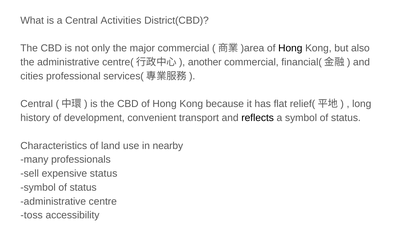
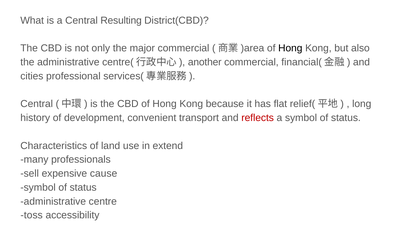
Activities: Activities -> Resulting (121, 20)
reflects colour: black -> red (258, 118)
nearby: nearby -> extend (168, 146)
expensive status: status -> cause (104, 174)
